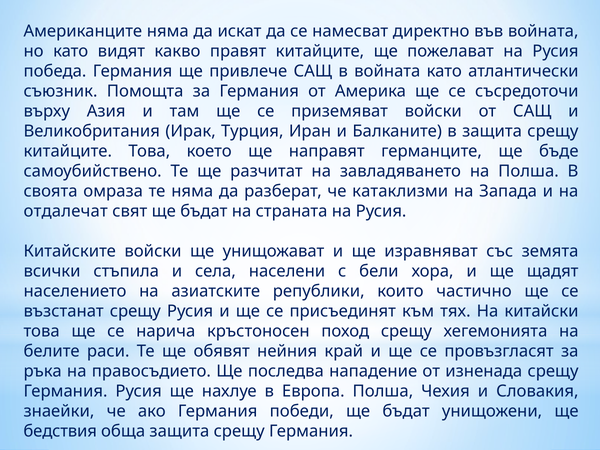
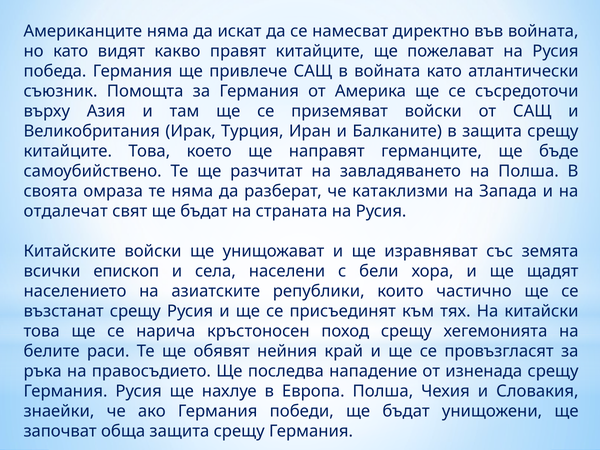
стъпила: стъпила -> епископ (126, 271)
бедствия: бедствия -> започват (60, 431)
